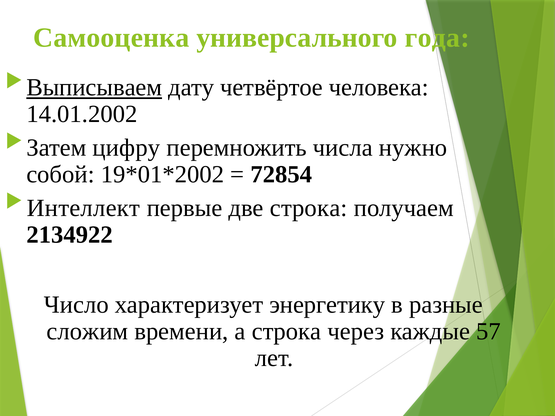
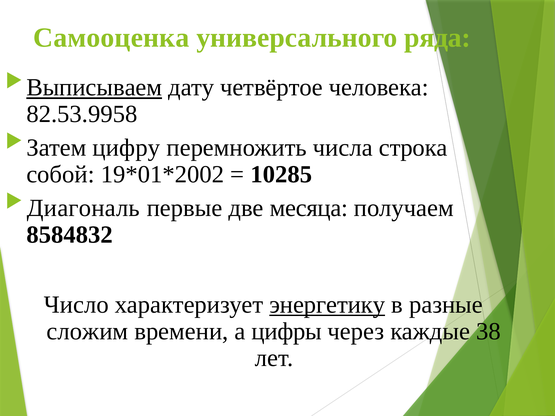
года: года -> ряда (438, 38)
14.01.2002: 14.01.2002 -> 82.53.9958 (82, 114)
нужно: нужно -> строка (413, 148)
72854: 72854 -> 10285 (281, 174)
Интеллект: Интеллект -> Диагональ (83, 208)
две строка: строка -> месяца (309, 208)
2134922: 2134922 -> 8584832 (70, 235)
энергетику underline: none -> present (327, 305)
а строка: строка -> цифры (287, 331)
57: 57 -> 38 (489, 331)
